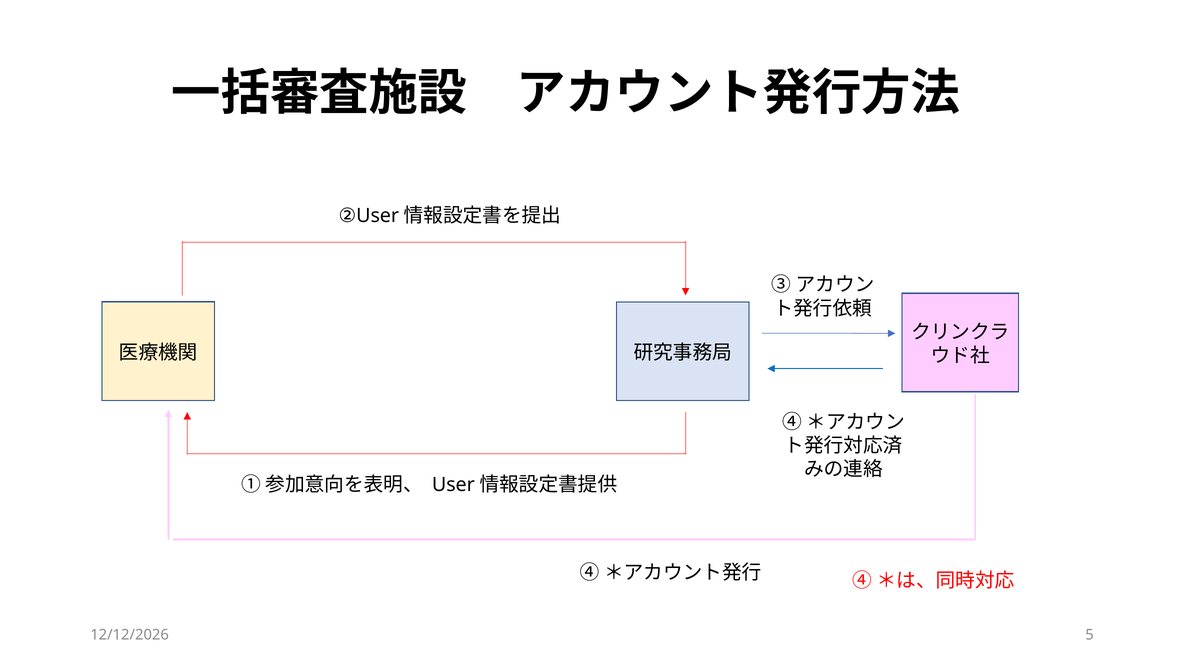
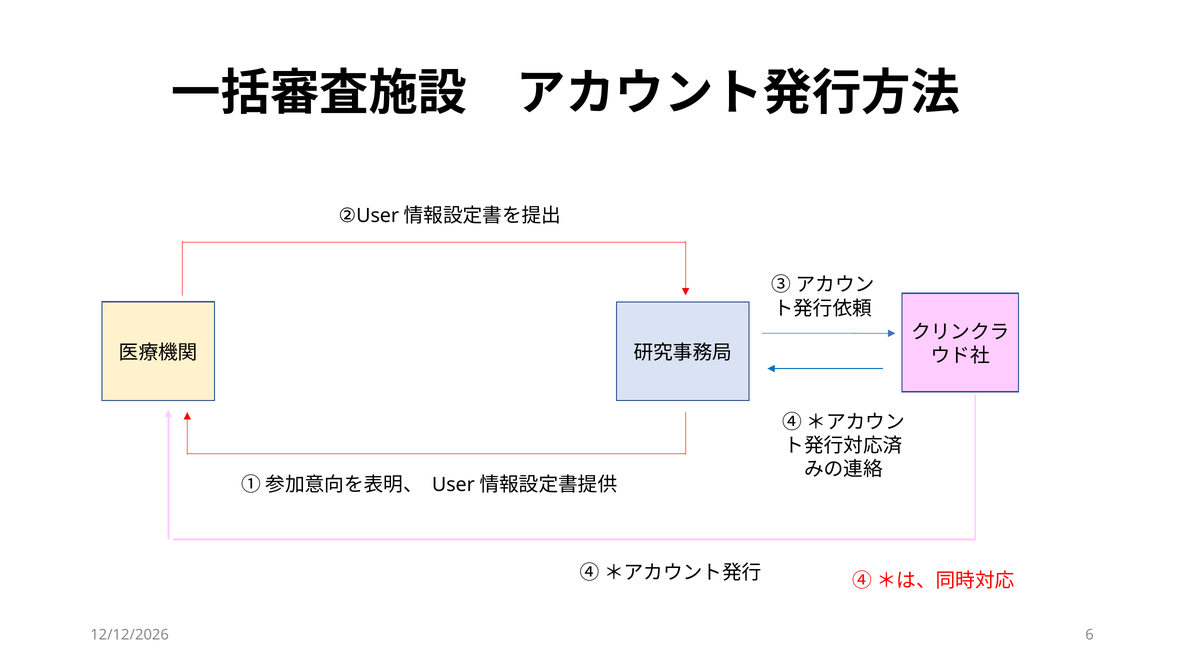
5: 5 -> 6 (1090, 635)
